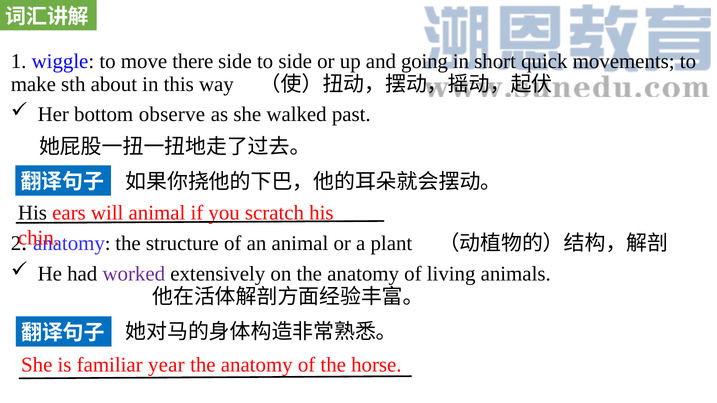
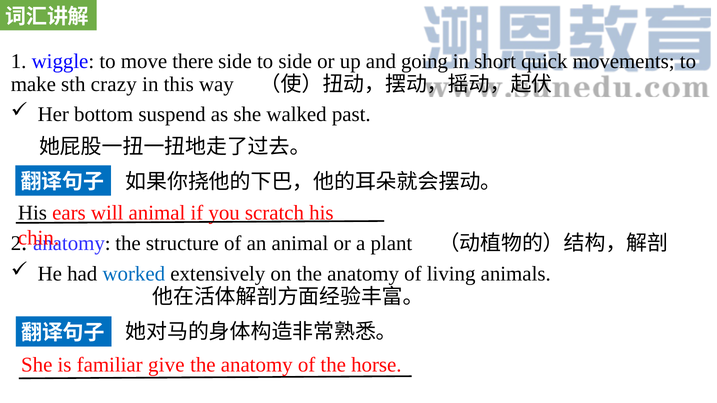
about: about -> crazy (114, 84)
observe: observe -> suspend (172, 114)
worked colour: purple -> blue (134, 274)
year: year -> give (166, 365)
